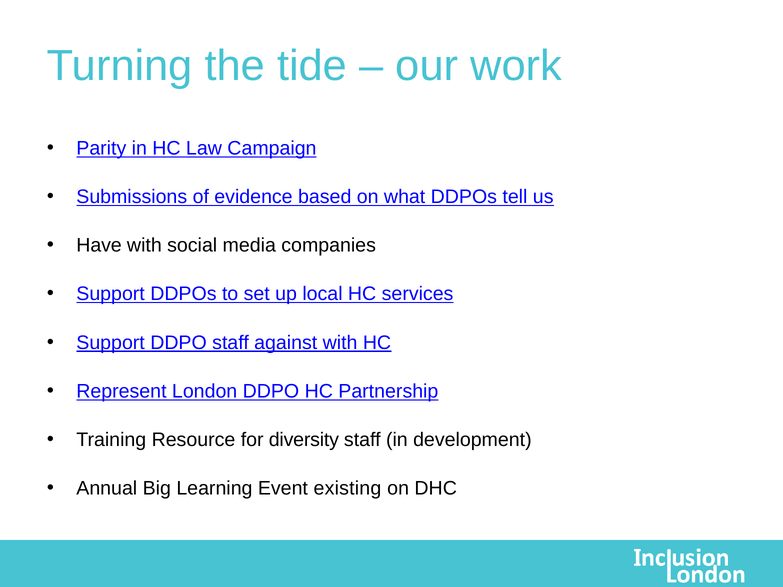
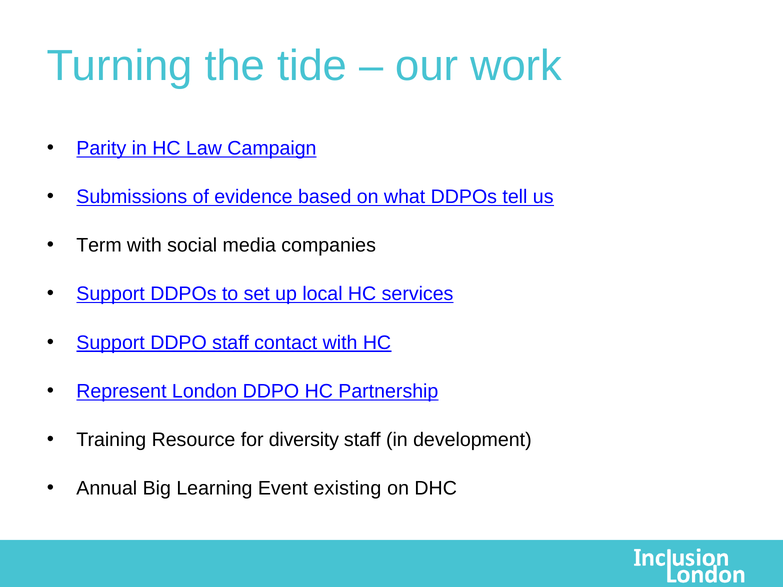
Have: Have -> Term (99, 245)
against: against -> contact (286, 343)
